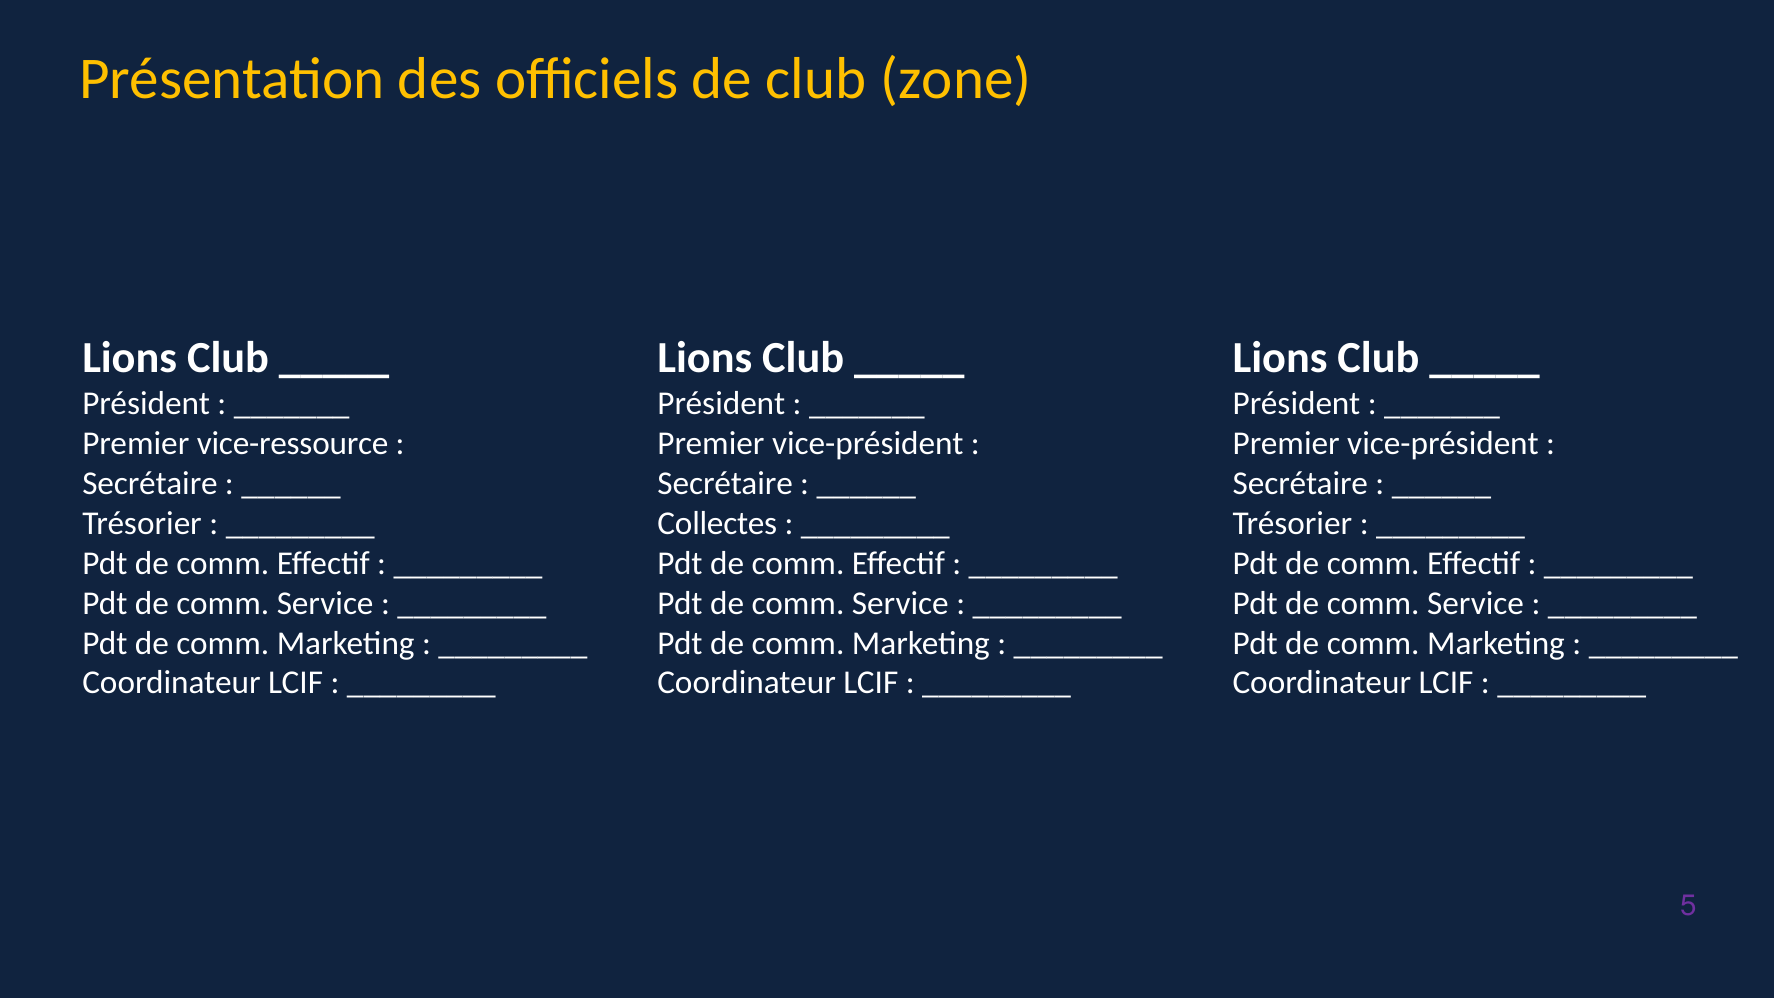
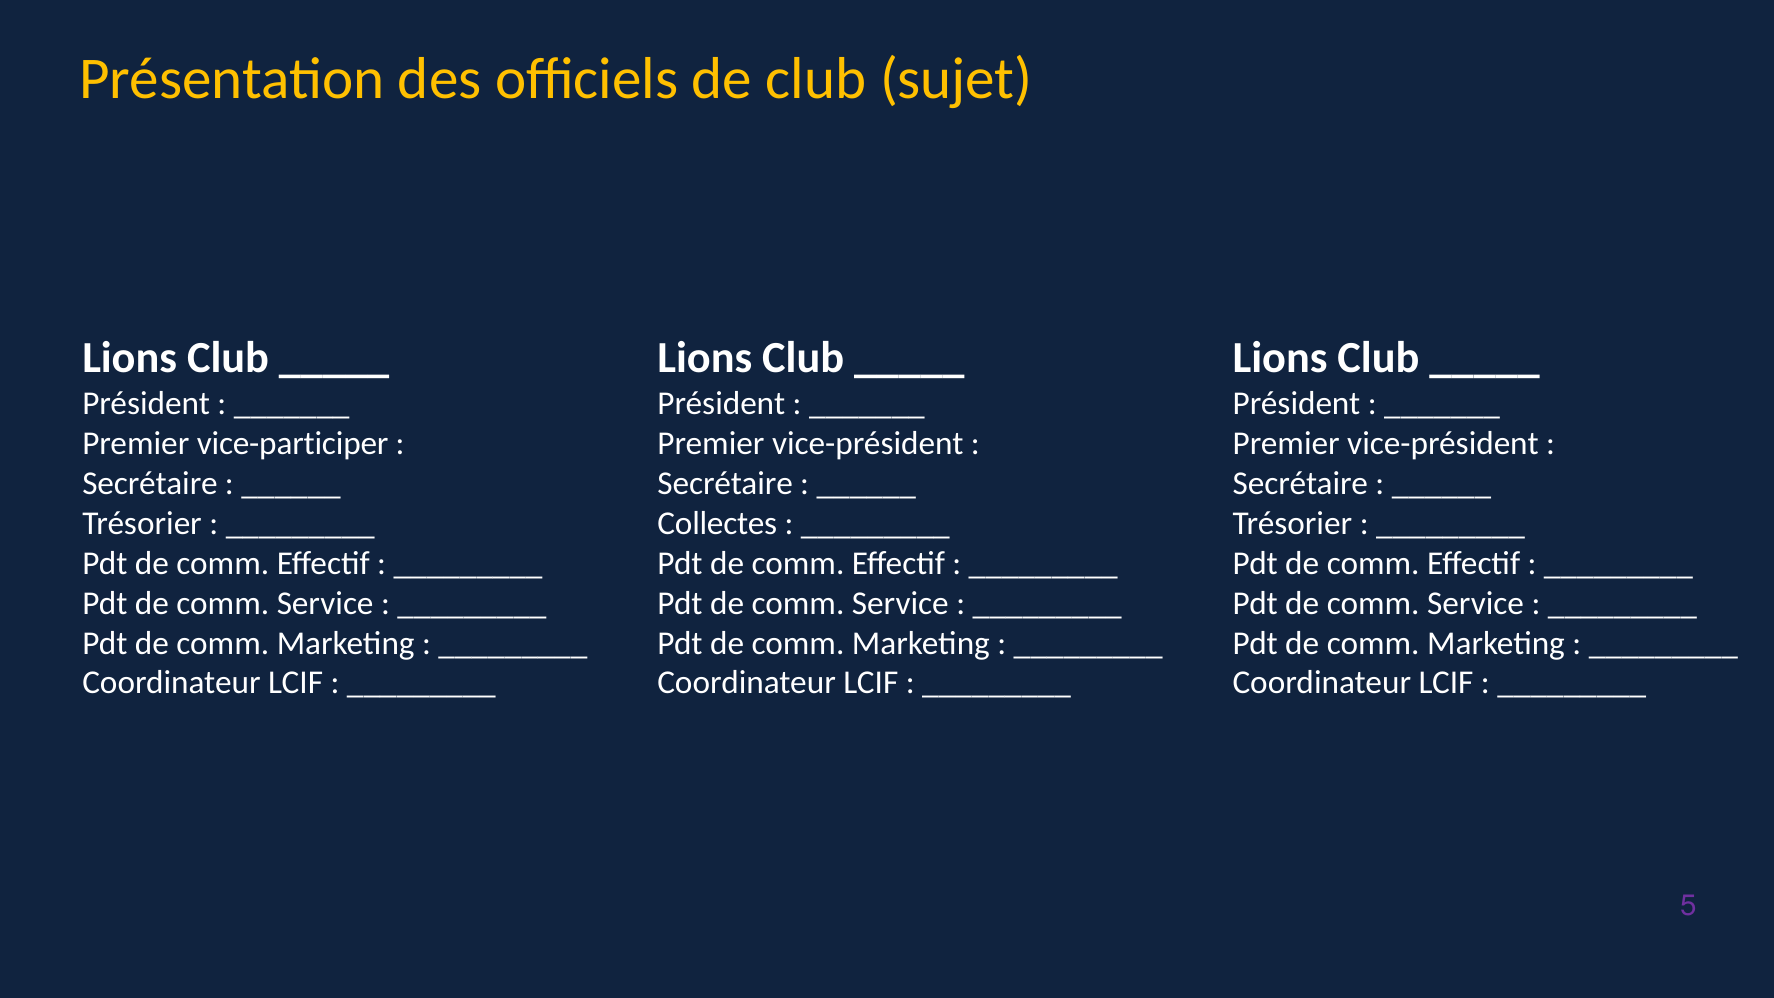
zone: zone -> sujet (956, 79)
vice-ressource: vice-ressource -> vice-participer (293, 443)
